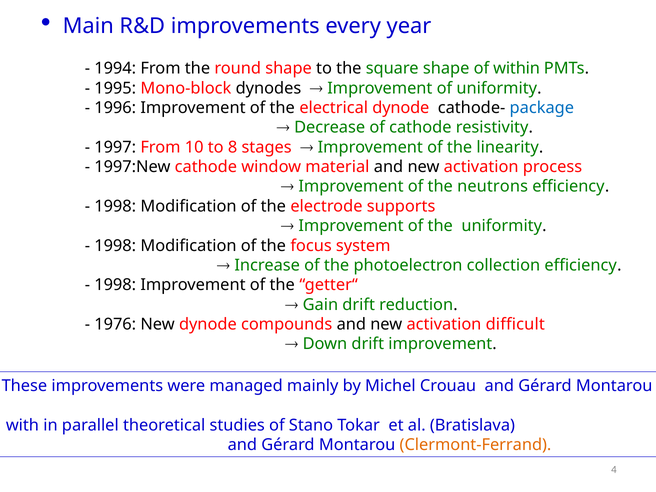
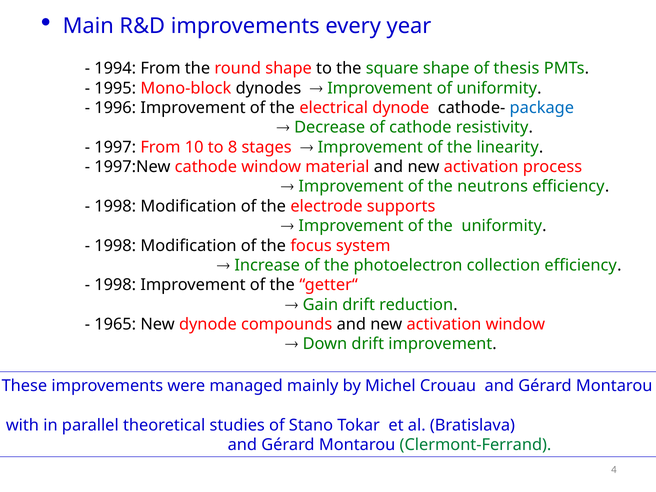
within: within -> thesis (516, 68)
1976: 1976 -> 1965 (115, 324)
activation difficult: difficult -> window (515, 324)
Clermont-Ferrand colour: orange -> green (476, 445)
